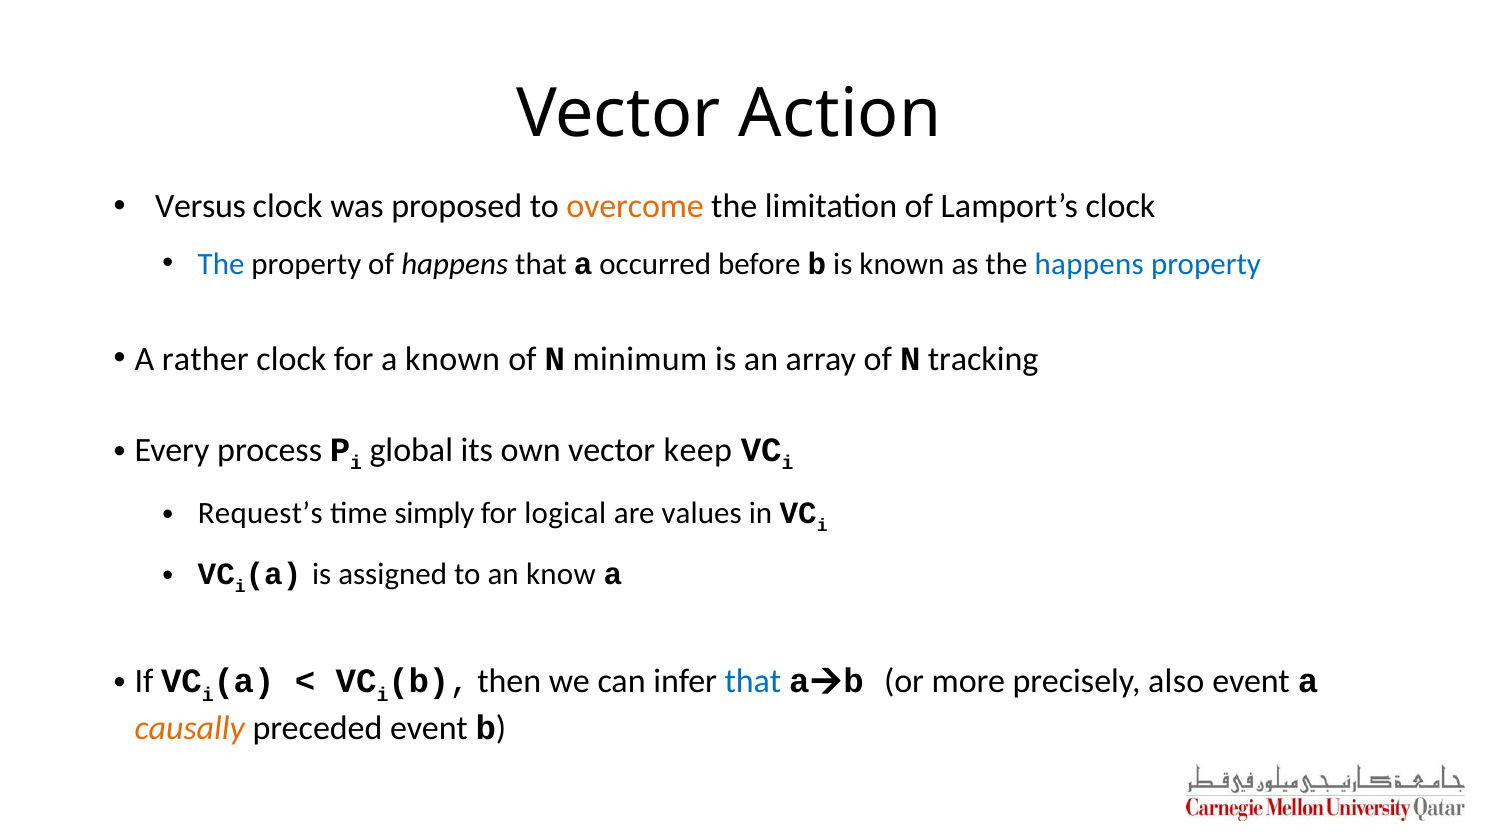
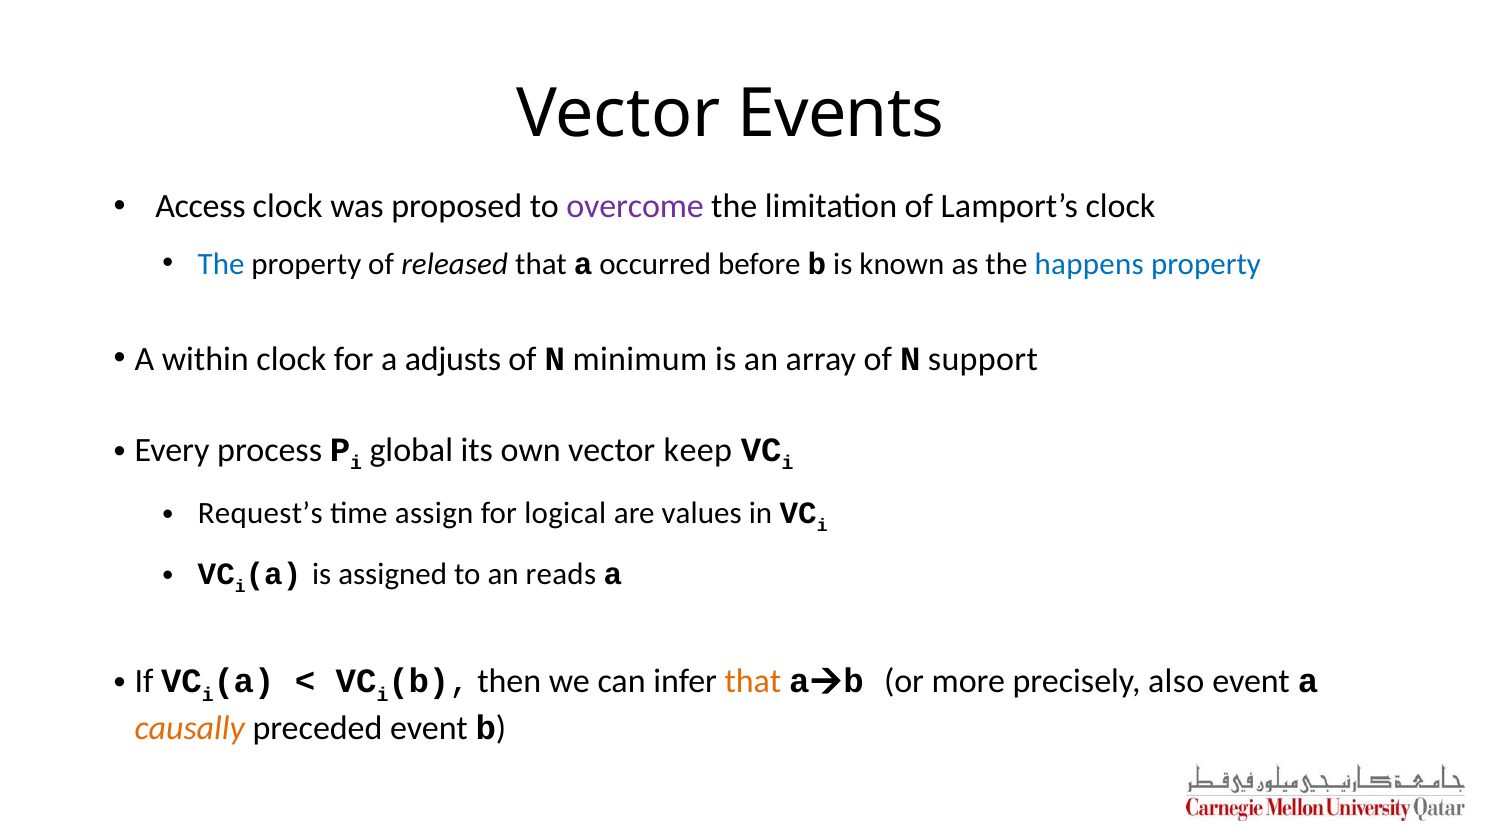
Action: Action -> Events (840, 114)
Versus: Versus -> Access (200, 207)
overcome colour: orange -> purple (635, 207)
of happens: happens -> released (455, 264)
rather: rather -> within (205, 359)
a known: known -> adjusts (453, 359)
tracking: tracking -> support (983, 359)
simply: simply -> assign (434, 513)
know: know -> reads (561, 574)
that colour: blue -> orange (753, 682)
